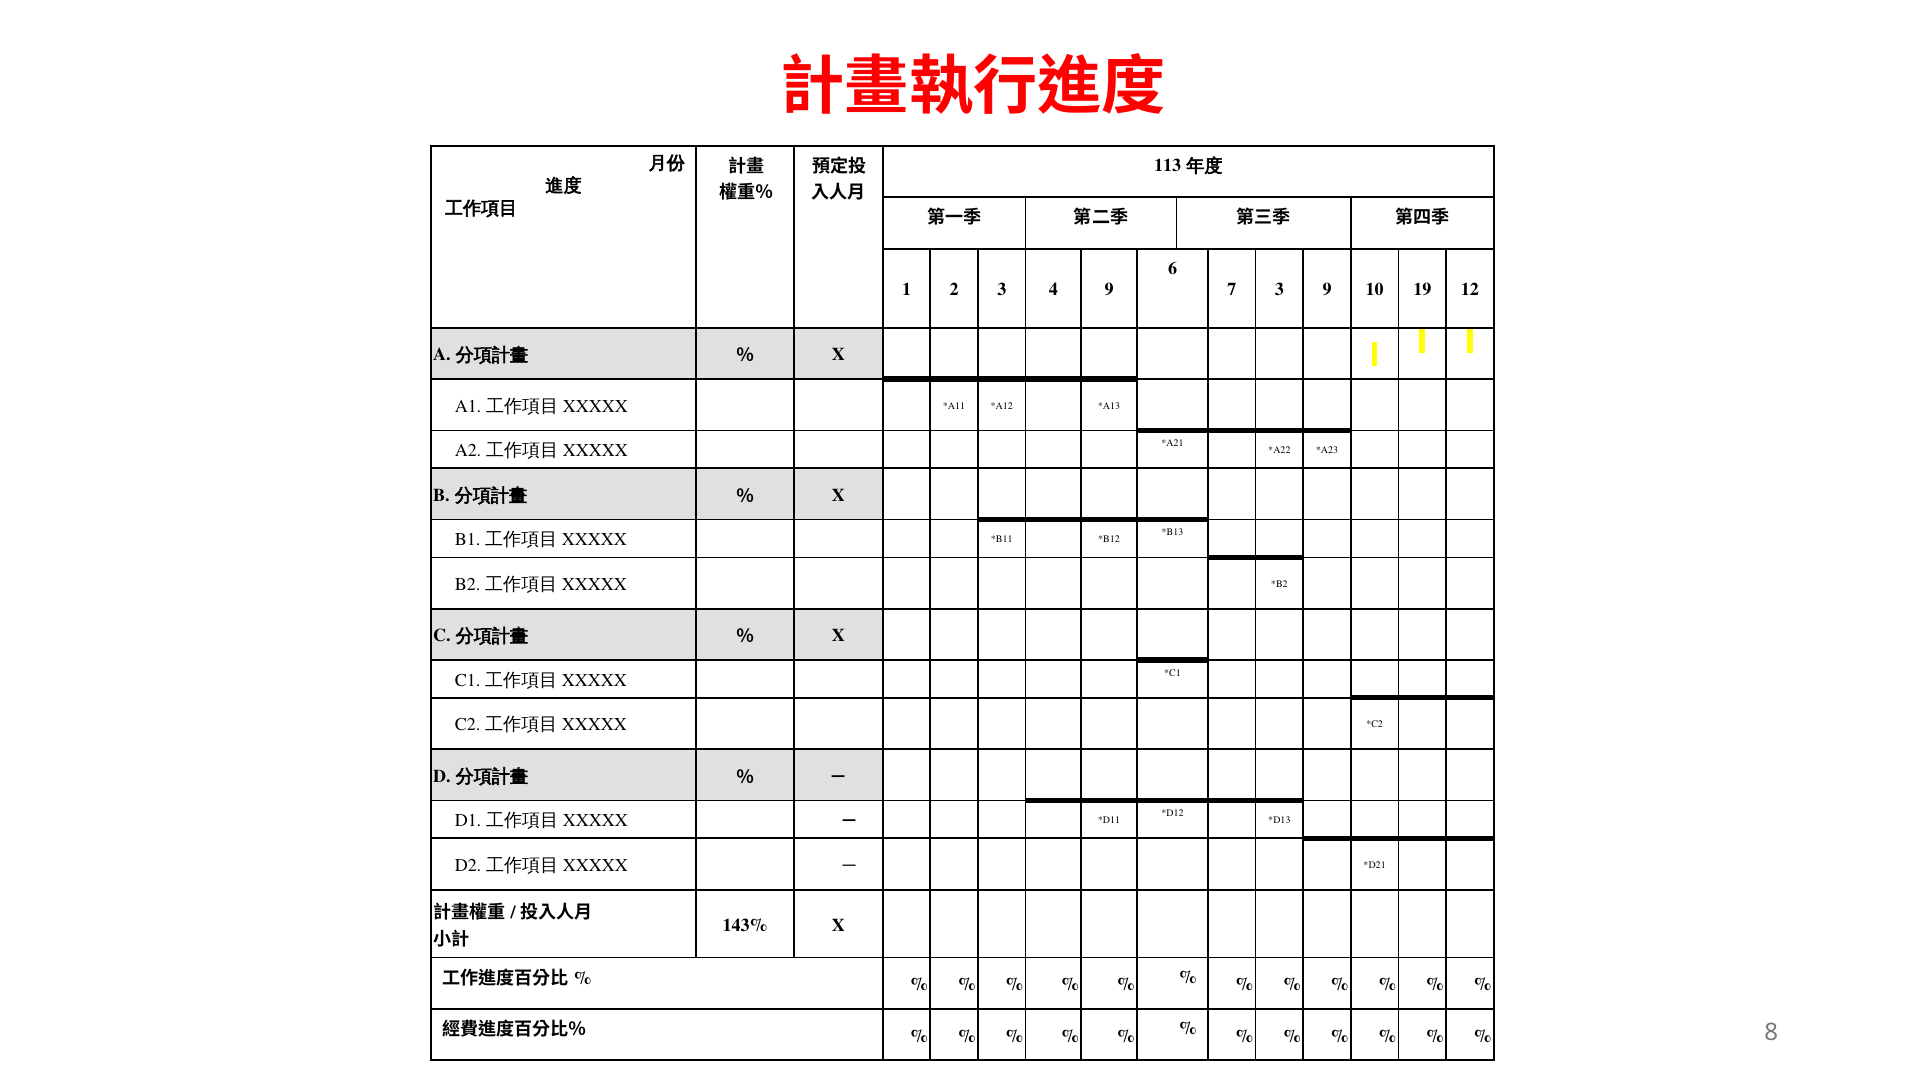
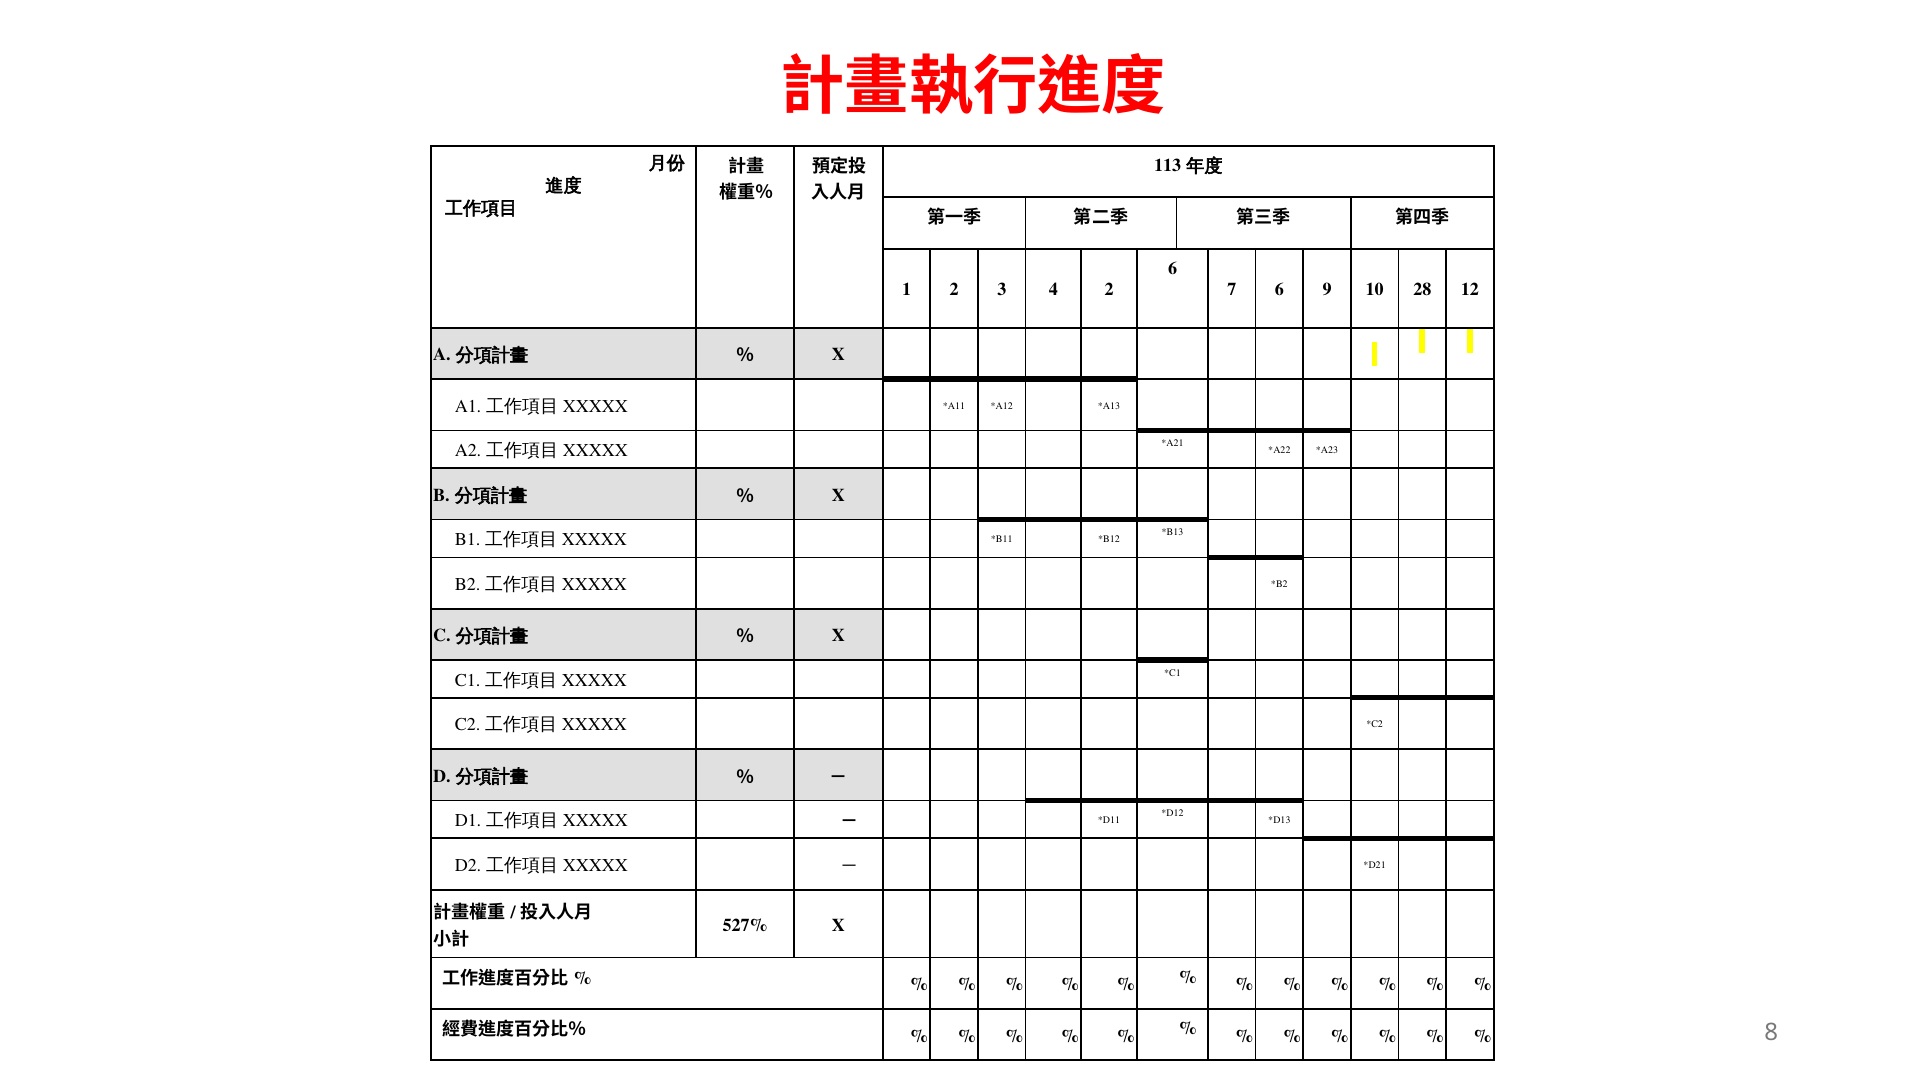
4 9: 9 -> 2 (1109, 290)
7 3: 3 -> 6 (1279, 290)
19: 19 -> 28 (1422, 290)
143%: 143% -> 527% (745, 925)
